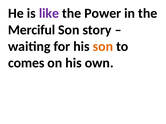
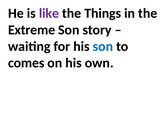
Power: Power -> Things (103, 13)
Merciful: Merciful -> Extreme (32, 30)
son colour: orange -> blue (103, 47)
